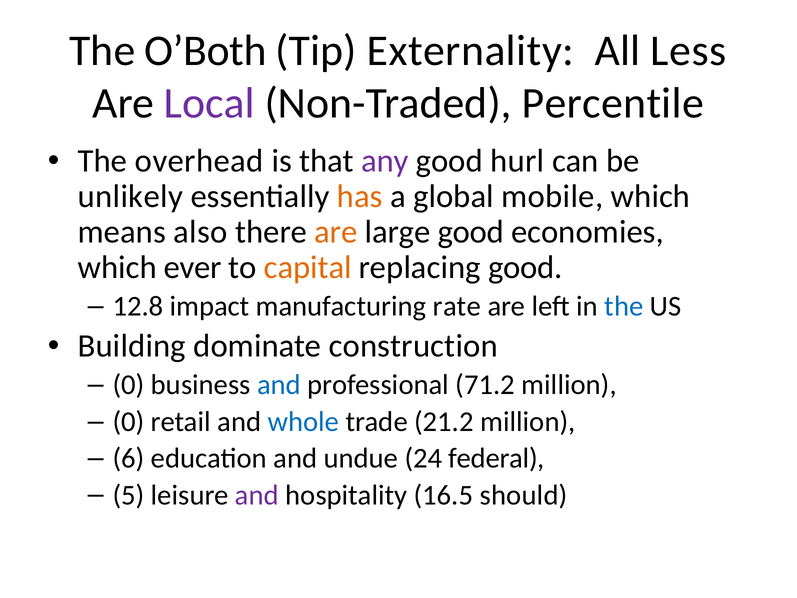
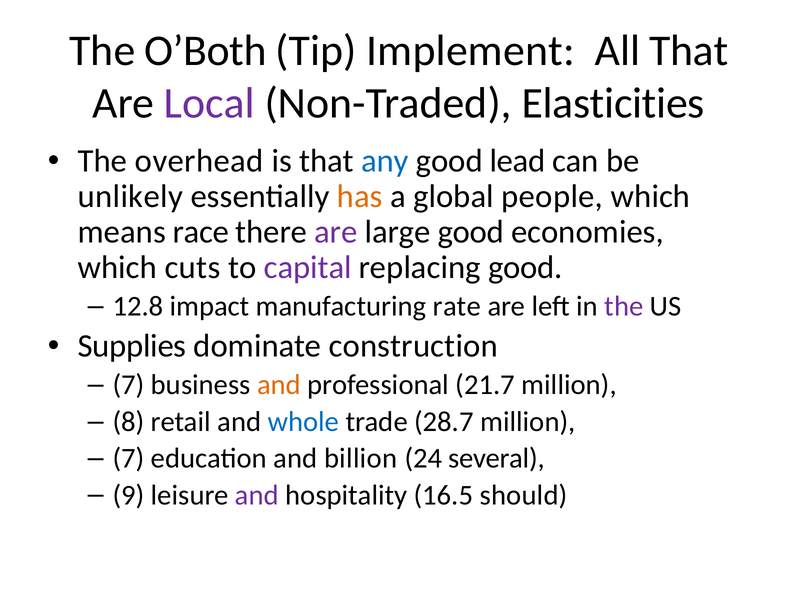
Externality: Externality -> Implement (471, 51)
All Less: Less -> That (689, 51)
Percentile: Percentile -> Elasticities (613, 103)
any colour: purple -> blue (385, 161)
hurl: hurl -> lead (518, 161)
mobile: mobile -> people (552, 196)
also: also -> race (201, 232)
are colour: orange -> purple (336, 232)
ever: ever -> cuts (192, 267)
capital colour: orange -> purple (308, 267)
the colour: blue -> purple (624, 306)
Building: Building -> Supplies (132, 346)
0: 0 -> 7 (129, 385)
and colour: blue -> orange (279, 385)
71.2: 71.2 -> 21.7 (485, 385)
0: 0 -> 8 (129, 421)
21.2: 21.2 -> 28.7 (444, 421)
6: 6 -> 7 (129, 458)
undue: undue -> billion (361, 458)
federal: federal -> several (497, 458)
5: 5 -> 9 (129, 495)
